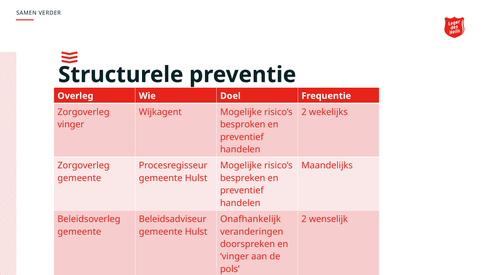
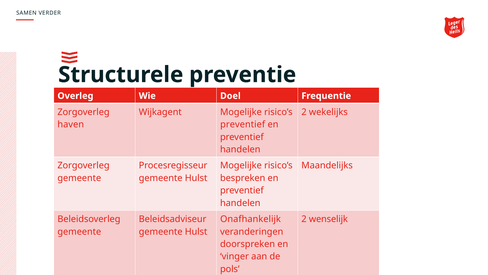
vinger: vinger -> haven (71, 124)
besproken: besproken -> preventief (243, 124)
